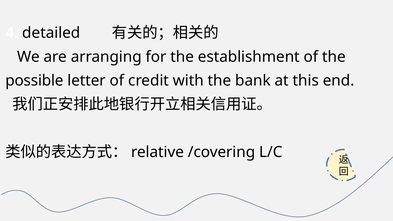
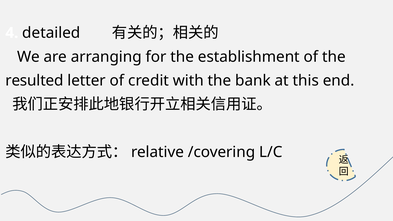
possible: possible -> resulted (34, 81)
